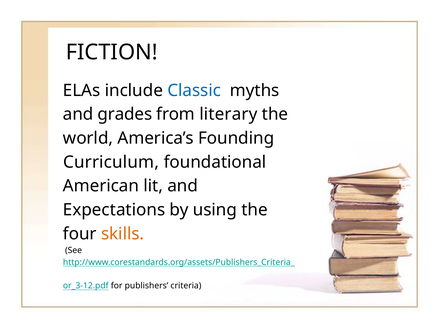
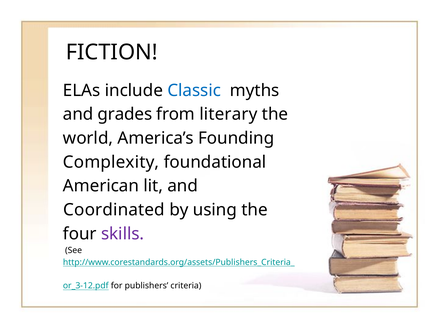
Curriculum: Curriculum -> Complexity (111, 162)
Expectations: Expectations -> Coordinated (114, 210)
skills colour: orange -> purple (123, 234)
